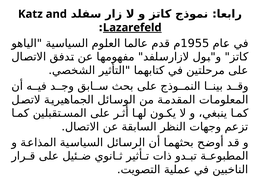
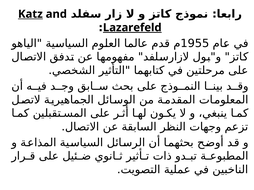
Katz underline: none -> present (30, 14)
